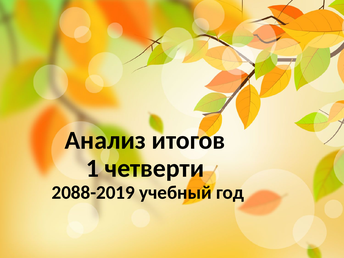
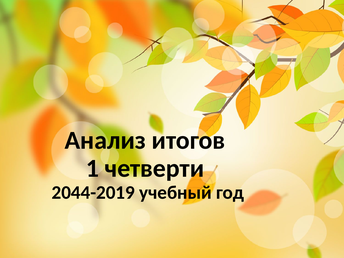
2088-2019: 2088-2019 -> 2044-2019 (93, 193)
